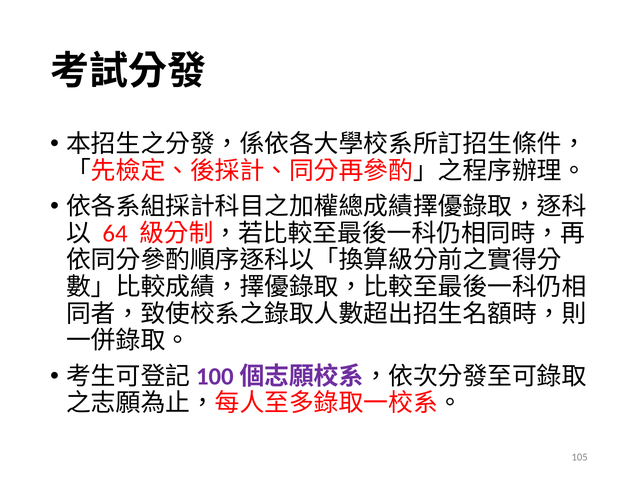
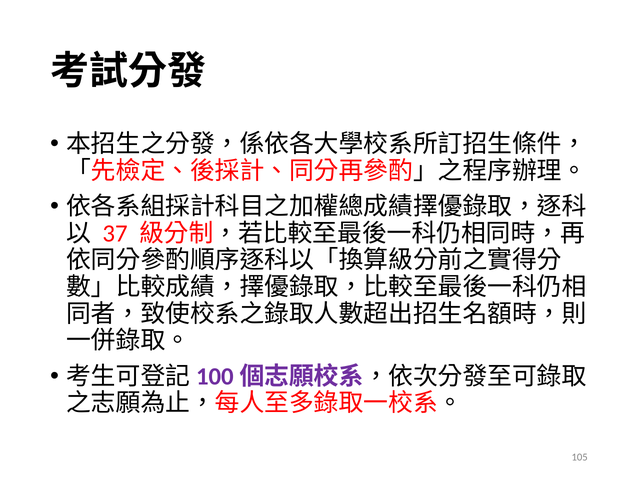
64: 64 -> 37 (115, 233)
